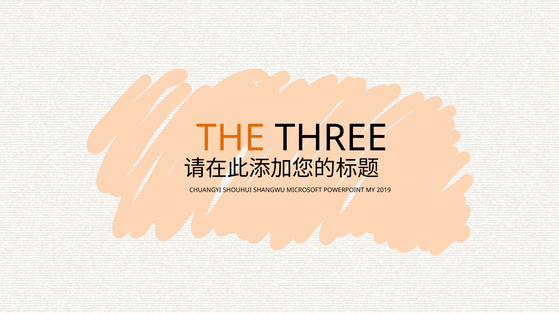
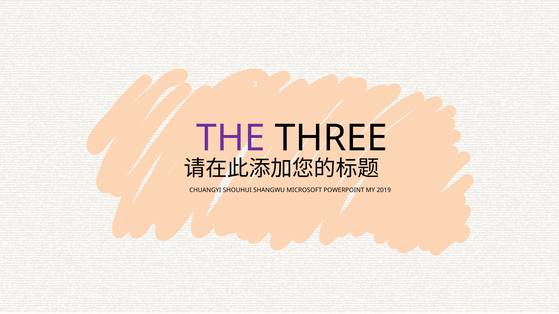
THE colour: orange -> purple (231, 139)
